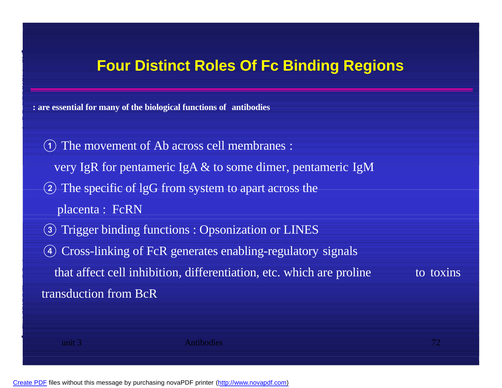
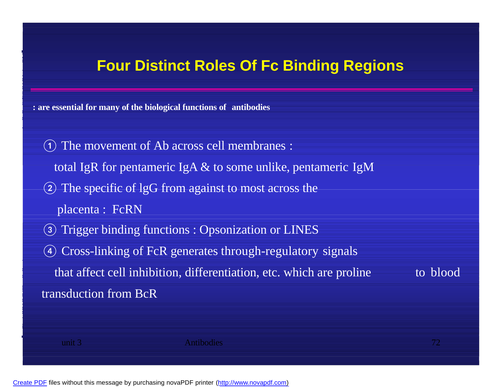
very: very -> total (65, 167)
dimer: dimer -> unlike (273, 167)
system: system -> against (207, 188)
apart: apart -> most (253, 188)
enabling-regulatory: enabling-regulatory -> through-regulatory (270, 251)
toxins: toxins -> blood (445, 272)
